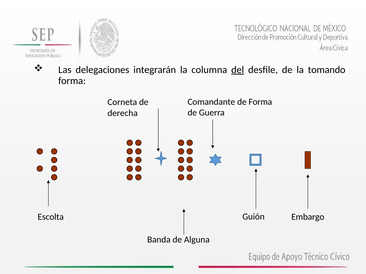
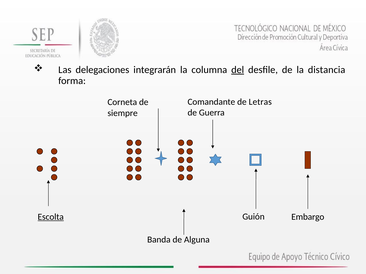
tomando: tomando -> distancia (327, 70)
de Forma: Forma -> Letras (260, 102)
derecha: derecha -> siempre (123, 113)
Escolta underline: none -> present (51, 217)
